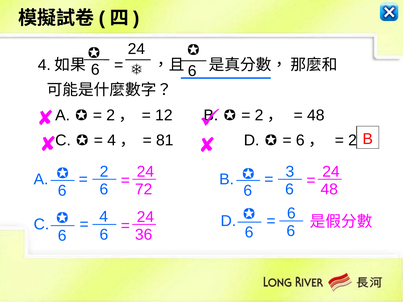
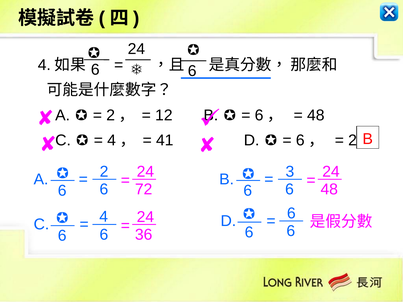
2: 2 -> 6 (259, 115)
81: 81 -> 41 (165, 140)
